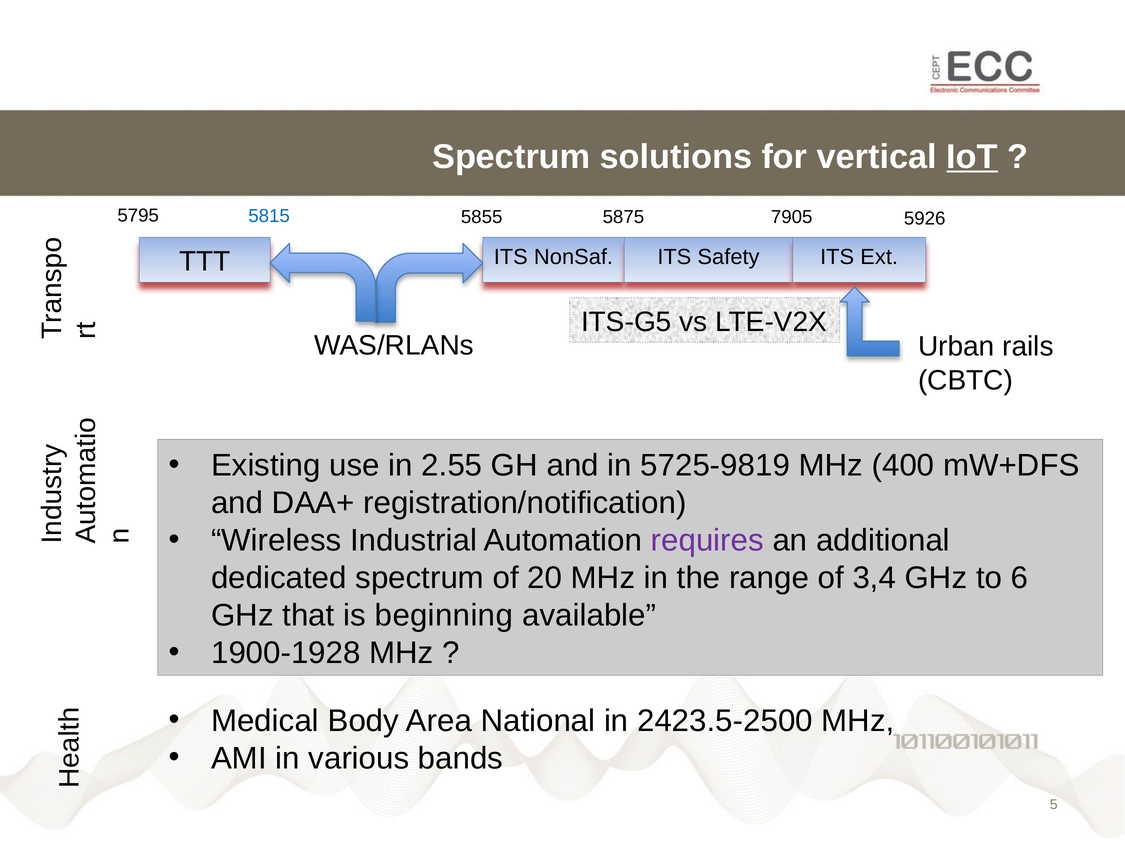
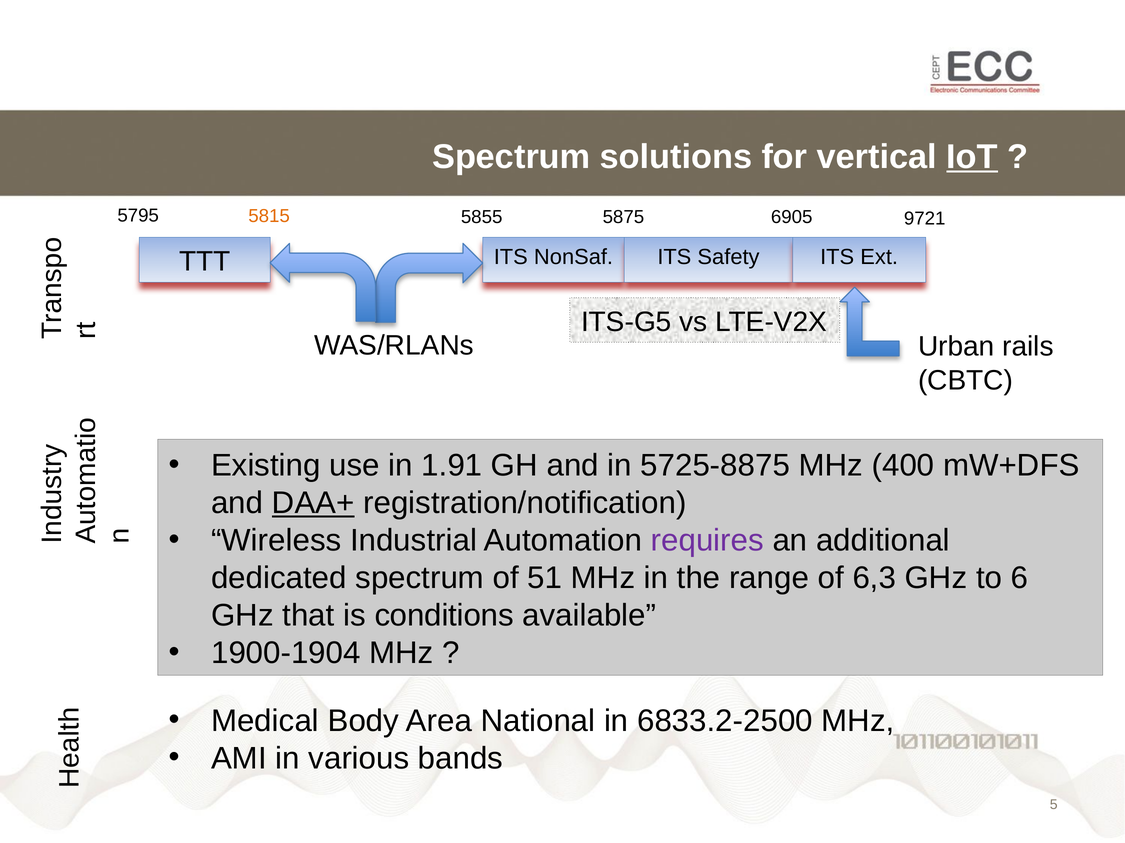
5815 colour: blue -> orange (269, 216)
7905: 7905 -> 6905 (792, 217)
5926: 5926 -> 9721 (925, 219)
2.55: 2.55 -> 1.91 (452, 466)
5725-9819: 5725-9819 -> 5725-8875 (715, 466)
DAA+ underline: none -> present (313, 504)
20: 20 -> 51 (545, 579)
3,4: 3,4 -> 6,3 (874, 579)
beginning: beginning -> conditions (444, 616)
1900-1928: 1900-1928 -> 1900-1904 (286, 654)
2423.5-2500: 2423.5-2500 -> 6833.2-2500 (725, 721)
